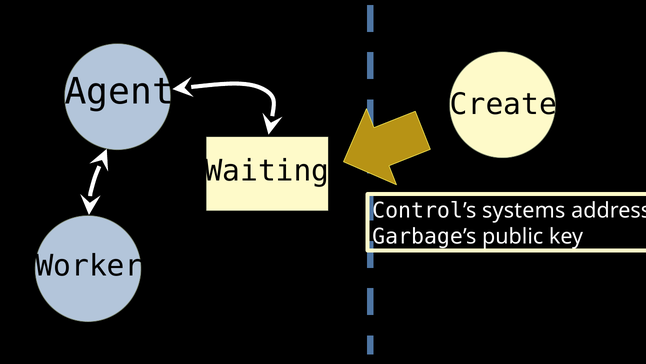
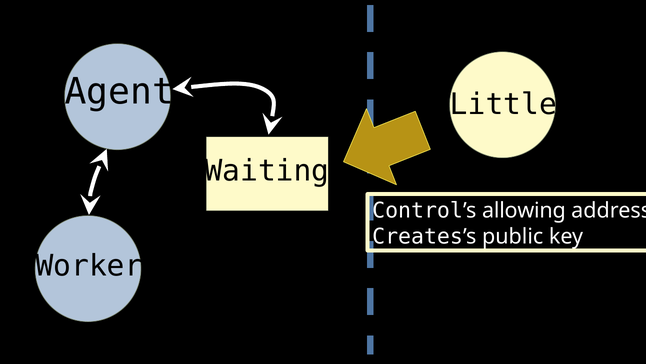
Create: Create -> Little (503, 104)
systems: systems -> allowing (524, 211)
Garbage: Garbage -> Creates (418, 236)
